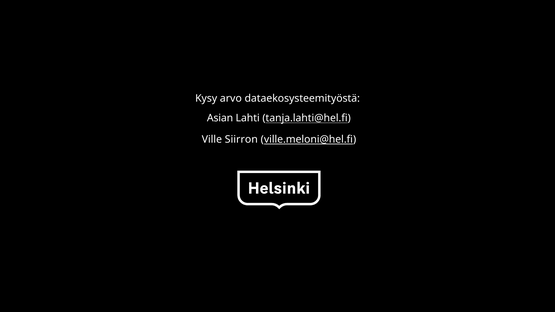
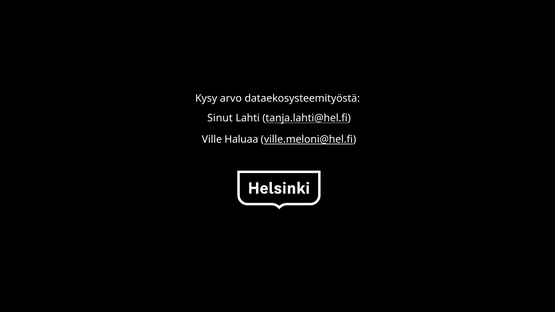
Asian: Asian -> Sinut (220, 118)
Siirron: Siirron -> Haluaa (241, 139)
